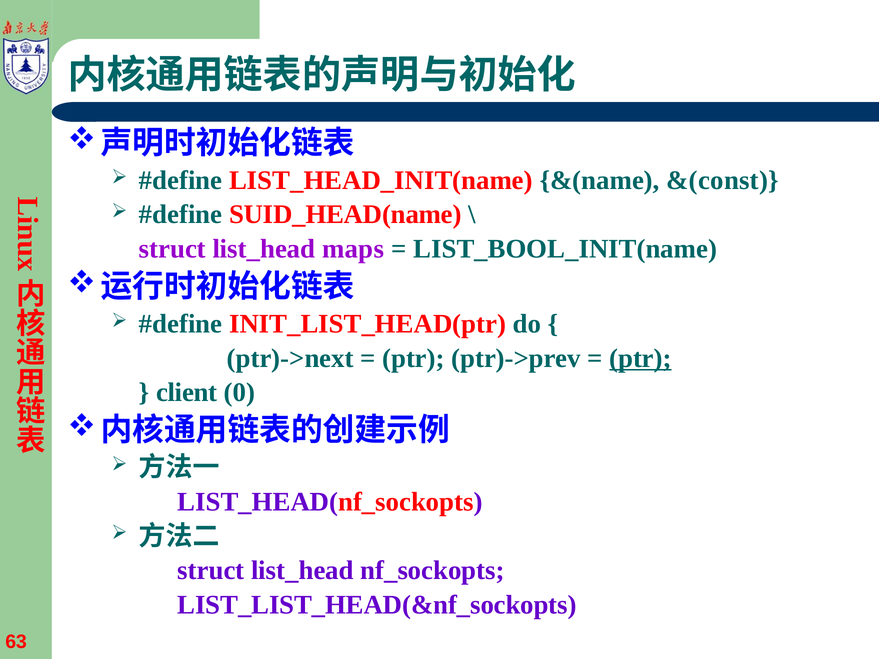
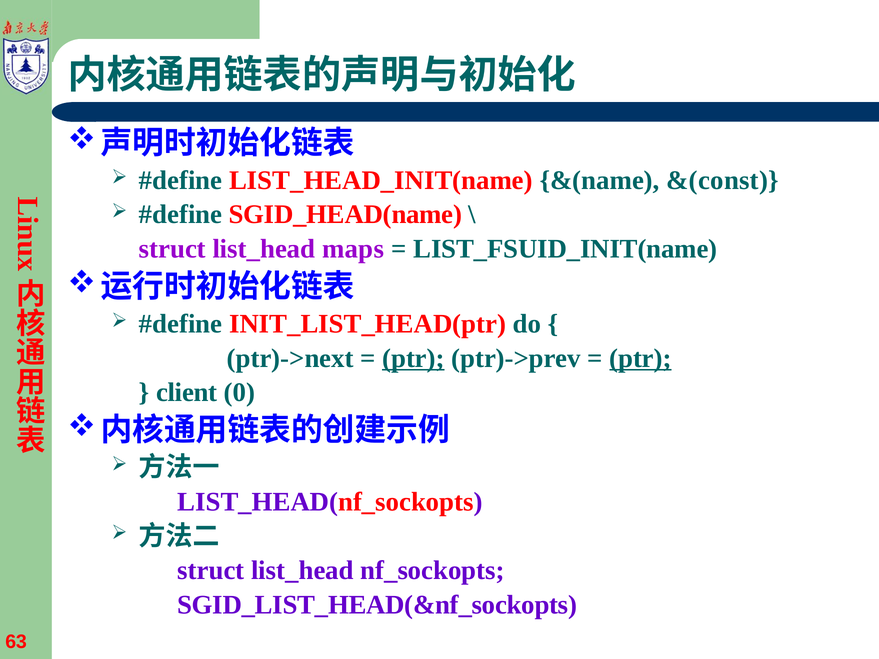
SUID_HEAD(name: SUID_HEAD(name -> SGID_HEAD(name (345, 215)
LIST_BOOL_INIT(name: LIST_BOOL_INIT(name -> LIST_FSUID_INIT(name (565, 249)
ptr underline: none -> present (413, 358)
LIST_LIST_HEAD(&nf_sockopts: LIST_LIST_HEAD(&nf_sockopts -> SGID_LIST_HEAD(&nf_sockopts (377, 605)
